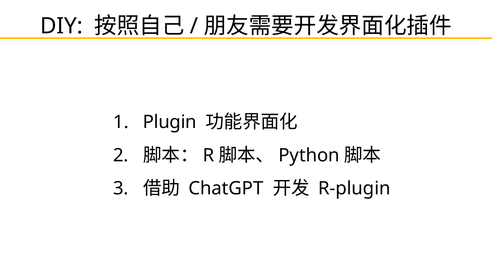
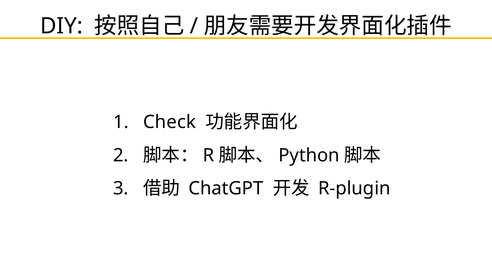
Plugin: Plugin -> Check (170, 122)
